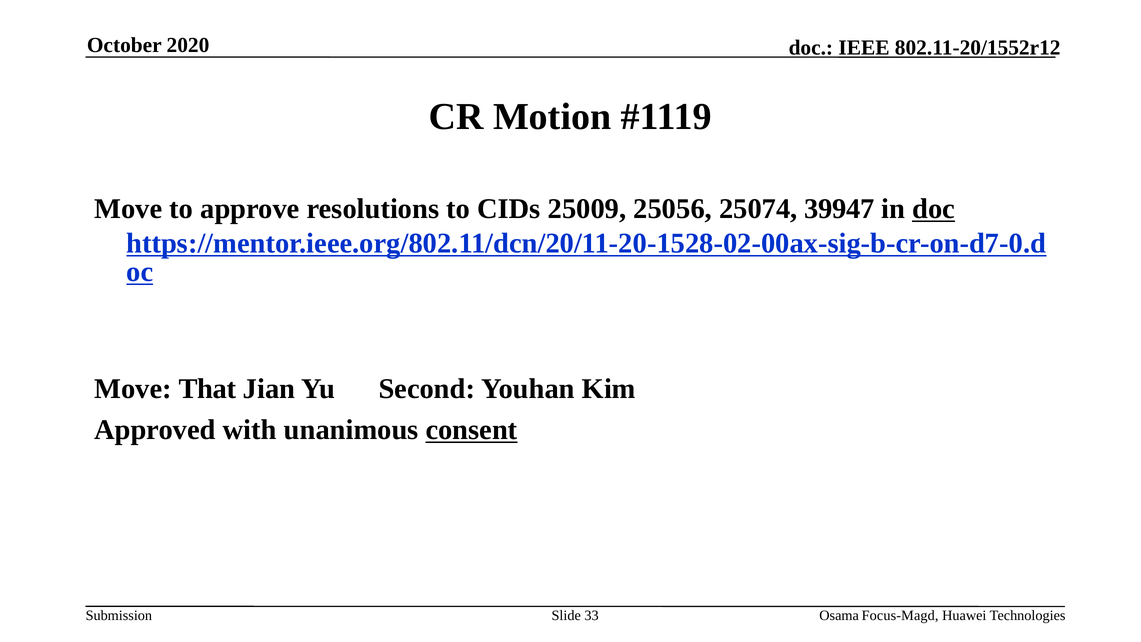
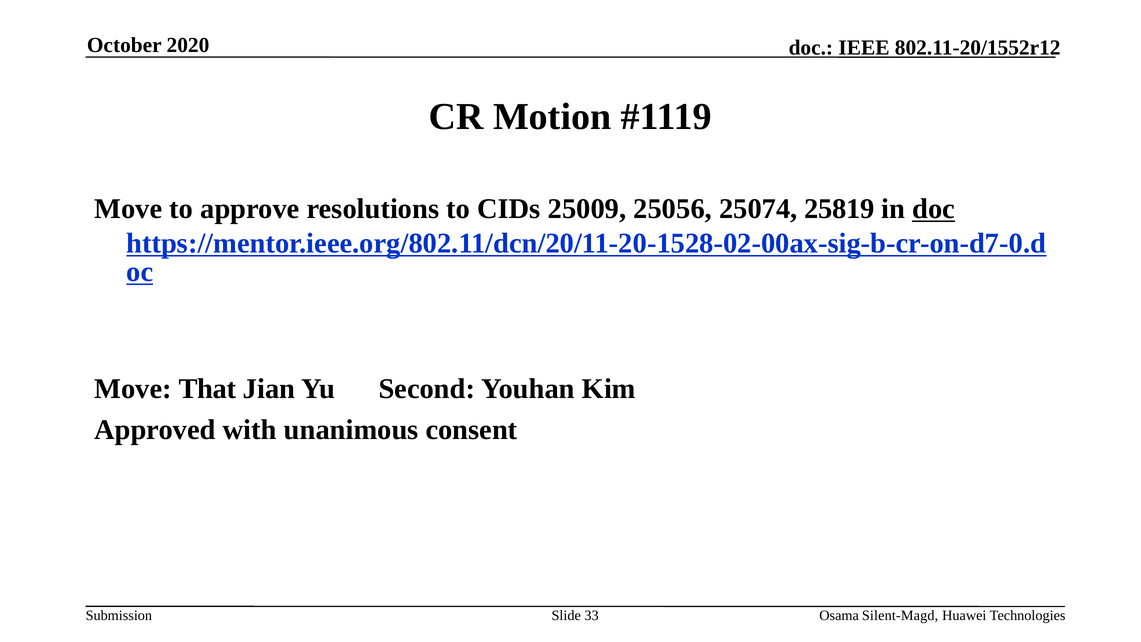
39947: 39947 -> 25819 (840, 209)
consent underline: present -> none (472, 430)
Focus-Magd: Focus-Magd -> Silent-Magd (900, 616)
